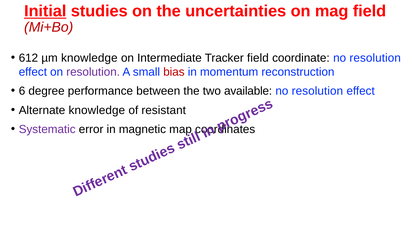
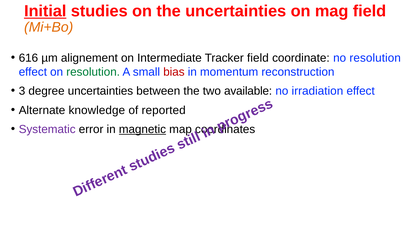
Mi+Bo colour: red -> orange (49, 27)
612: 612 -> 616 (28, 58)
µm knowledge: knowledge -> alignement (89, 58)
resolution colour: purple -> green (93, 72)
6: 6 -> 3 (22, 91)
degree performance: performance -> uncertainties (100, 91)
resolution: resolution -> irradiation (317, 91)
resistant: resistant -> reported (164, 110)
magnetic underline: none -> present (142, 130)
